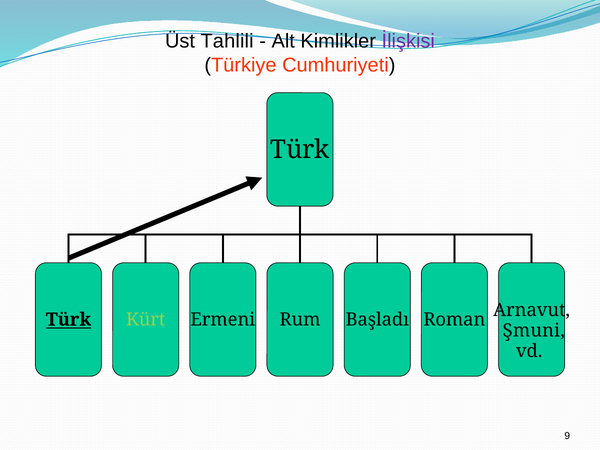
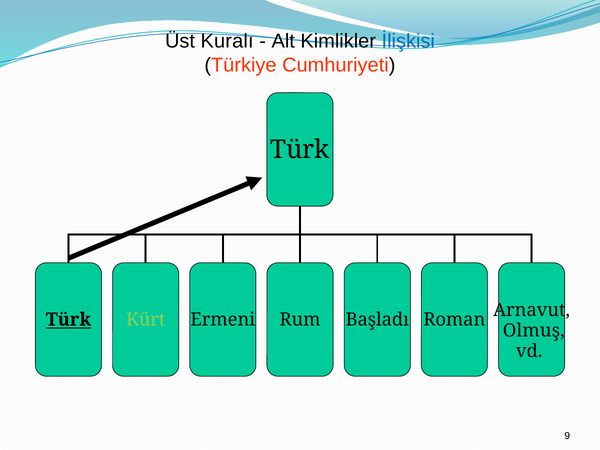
Tahlili: Tahlili -> Kuralı (227, 41)
İlişkisi colour: purple -> blue (408, 41)
Şmuni: Şmuni -> Olmuş (534, 331)
